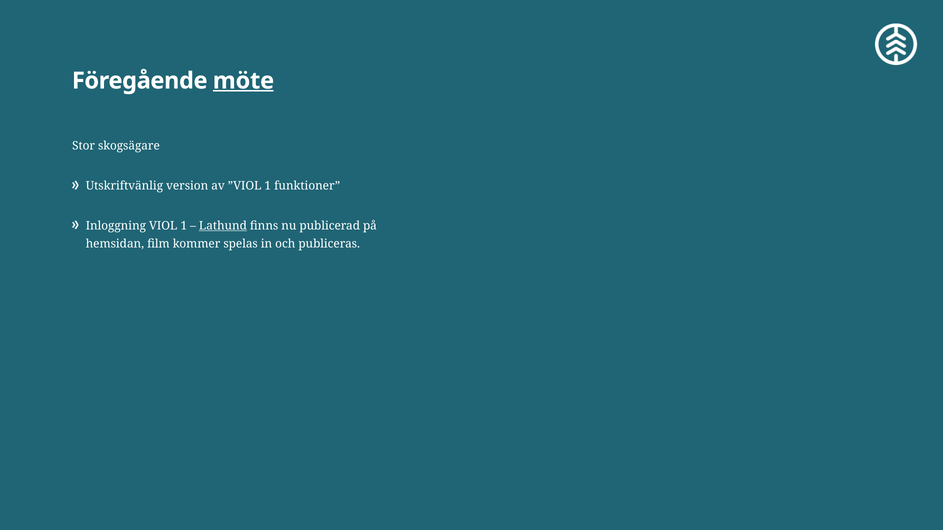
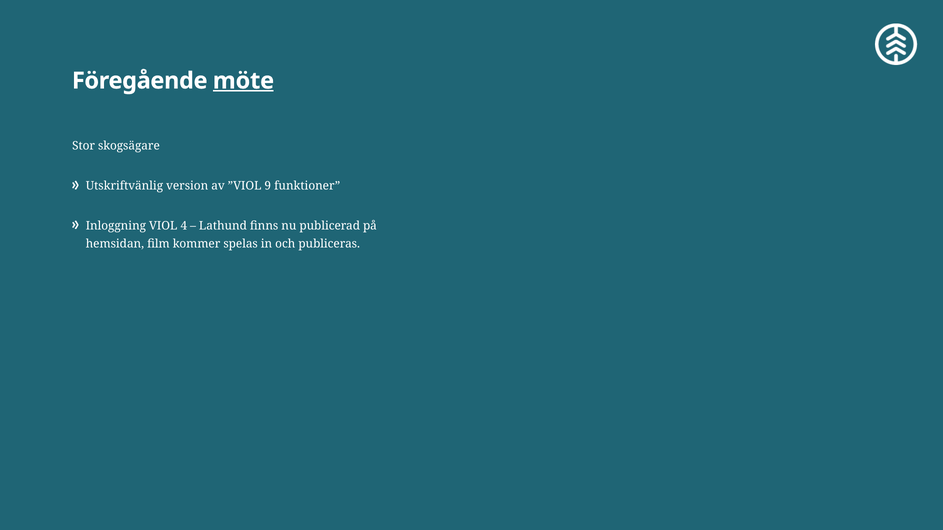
”VIOL 1: 1 -> 9 (268, 186)
VIOL 1: 1 -> 4 (184, 226)
Lathund underline: present -> none (223, 226)
